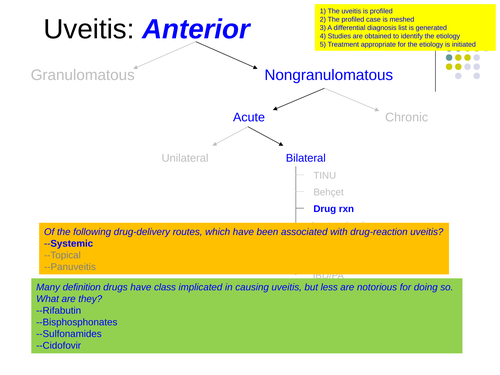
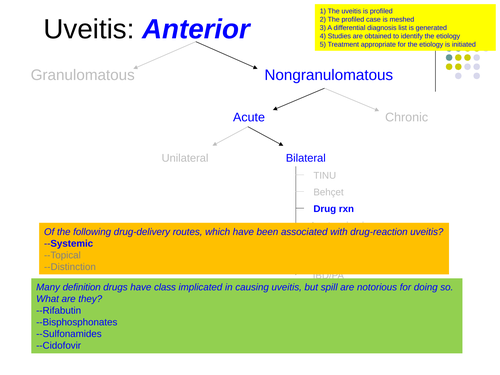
--Panuveitis: --Panuveitis -> --Distinction (70, 267)
less: less -> spill (329, 287)
